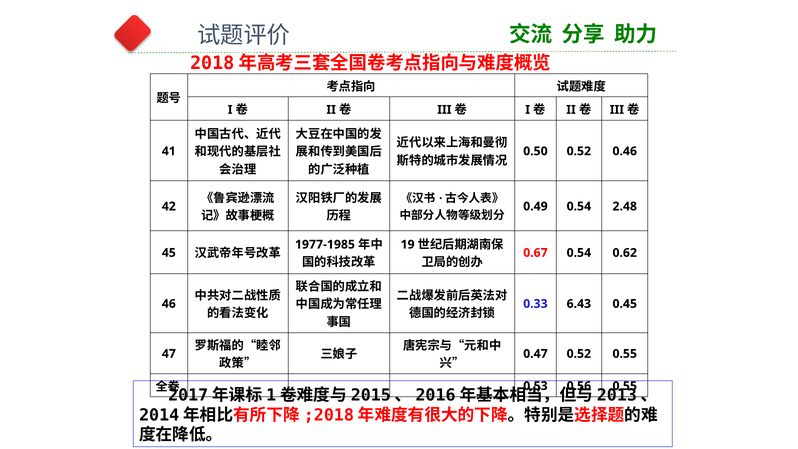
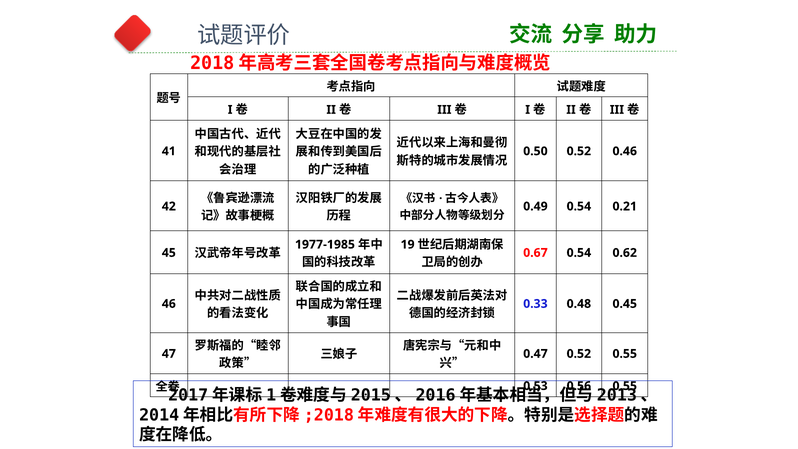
2.48: 2.48 -> 0.21 (625, 206)
6.43: 6.43 -> 0.48 (579, 304)
